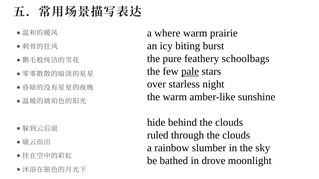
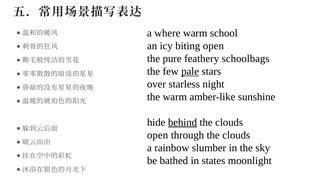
prairie: prairie -> school (224, 33)
biting burst: burst -> open (213, 46)
behind underline: none -> present (182, 123)
ruled: ruled -> open (158, 135)
drove: drove -> states (213, 161)
